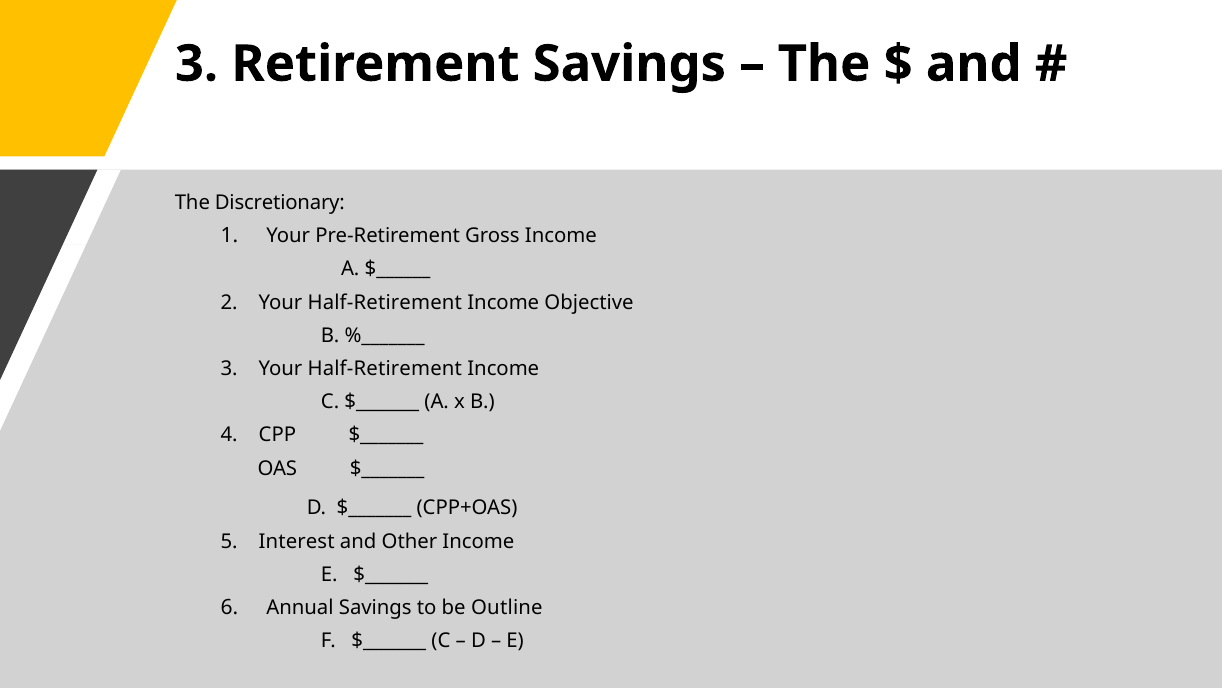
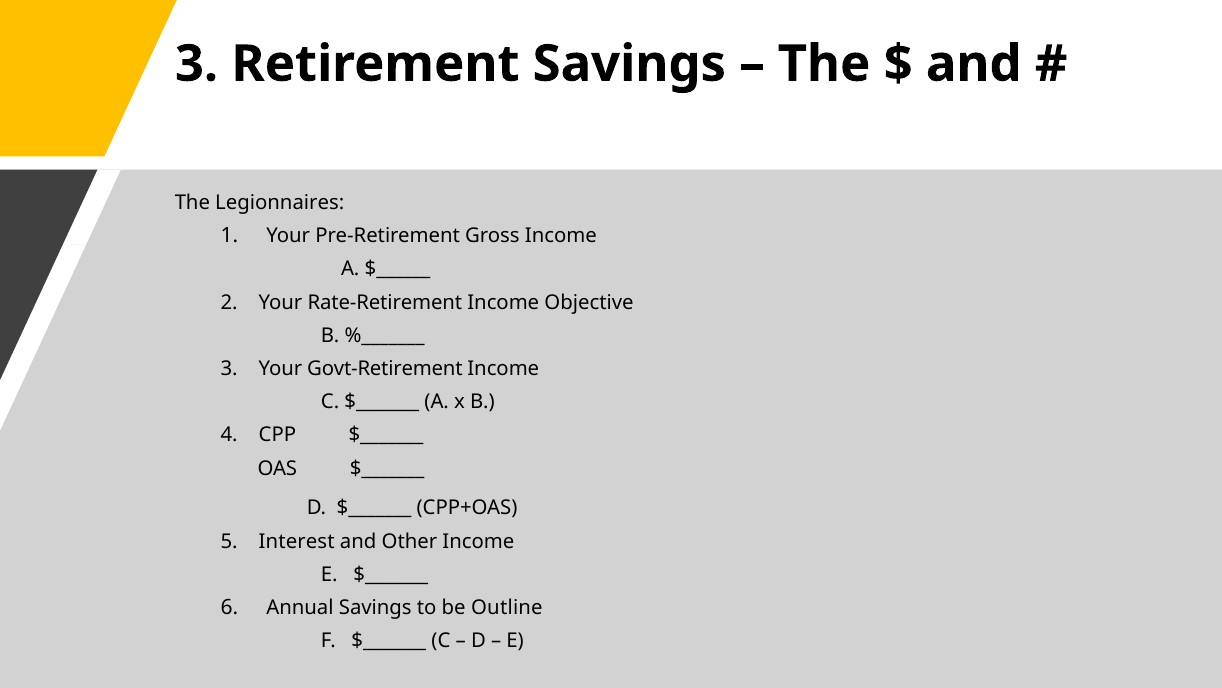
Discretionary: Discretionary -> Legionnaires (280, 202)
2 Your Half-Retirement: Half-Retirement -> Rate-Retirement (385, 302)
3 Your Half-Retirement: Half-Retirement -> Govt-Retirement (385, 368)
